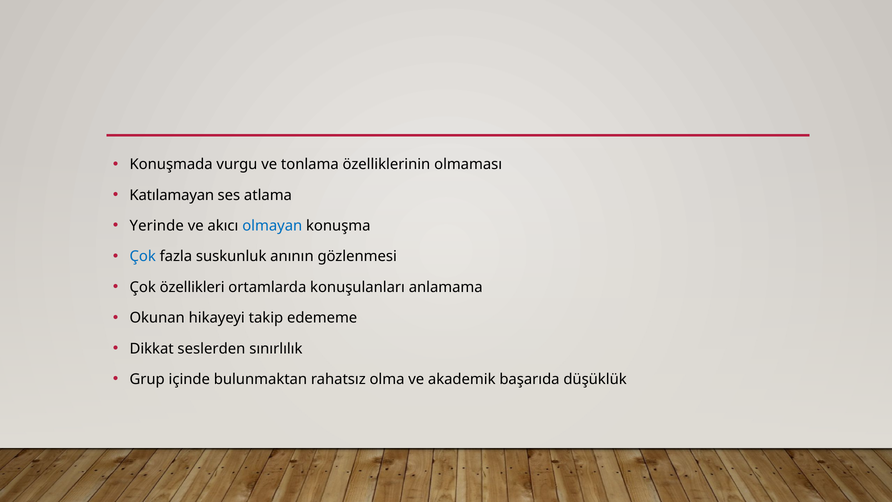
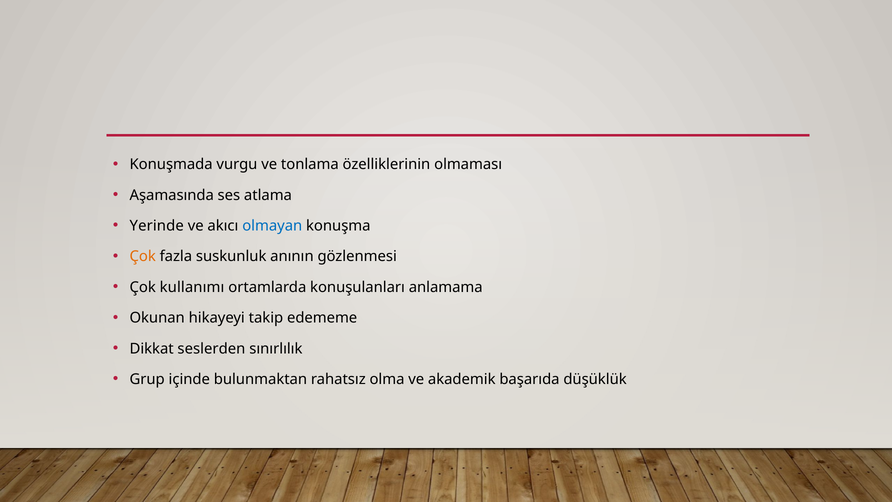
Katılamayan: Katılamayan -> Aşamasında (172, 195)
Çok colour: blue -> orange (143, 256)
özellikleri: özellikleri -> kullanımı (192, 287)
